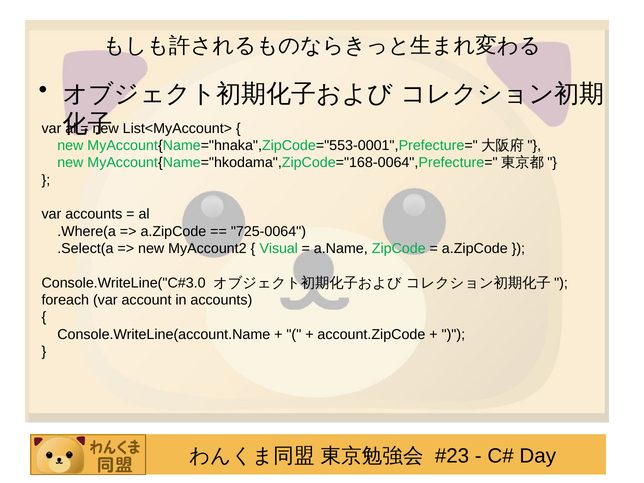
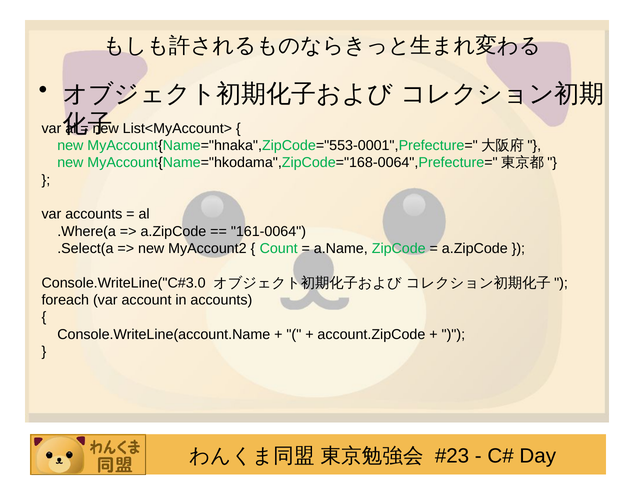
725-0064: 725-0064 -> 161-0064 (268, 231)
Visual: Visual -> Count (279, 249)
